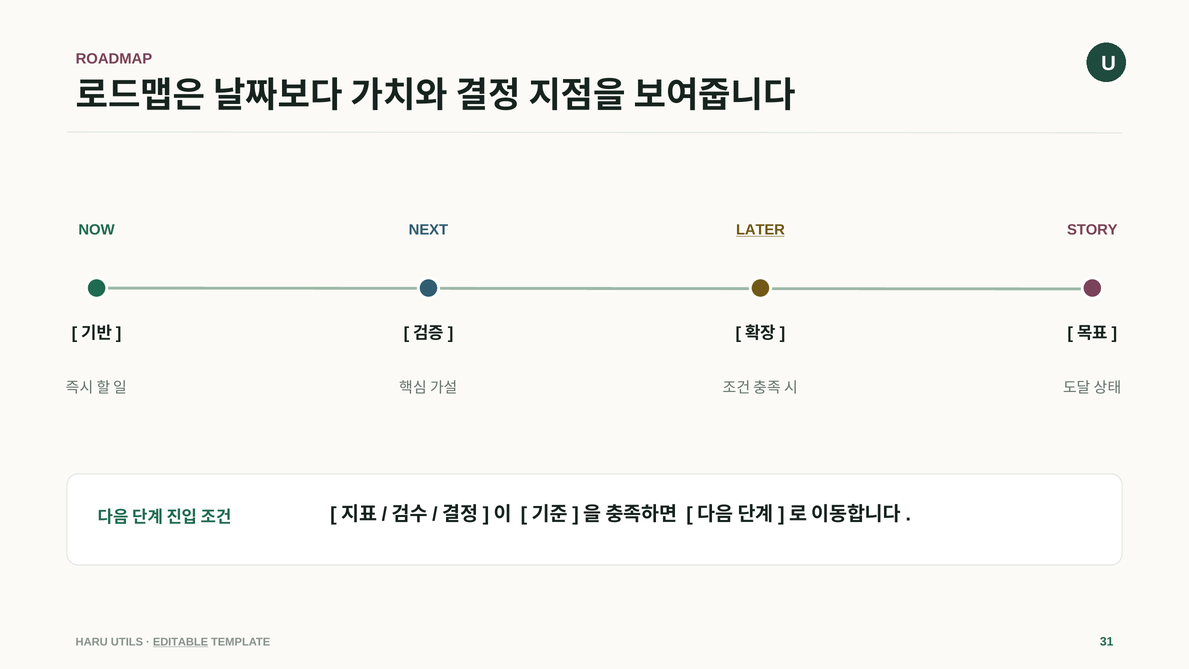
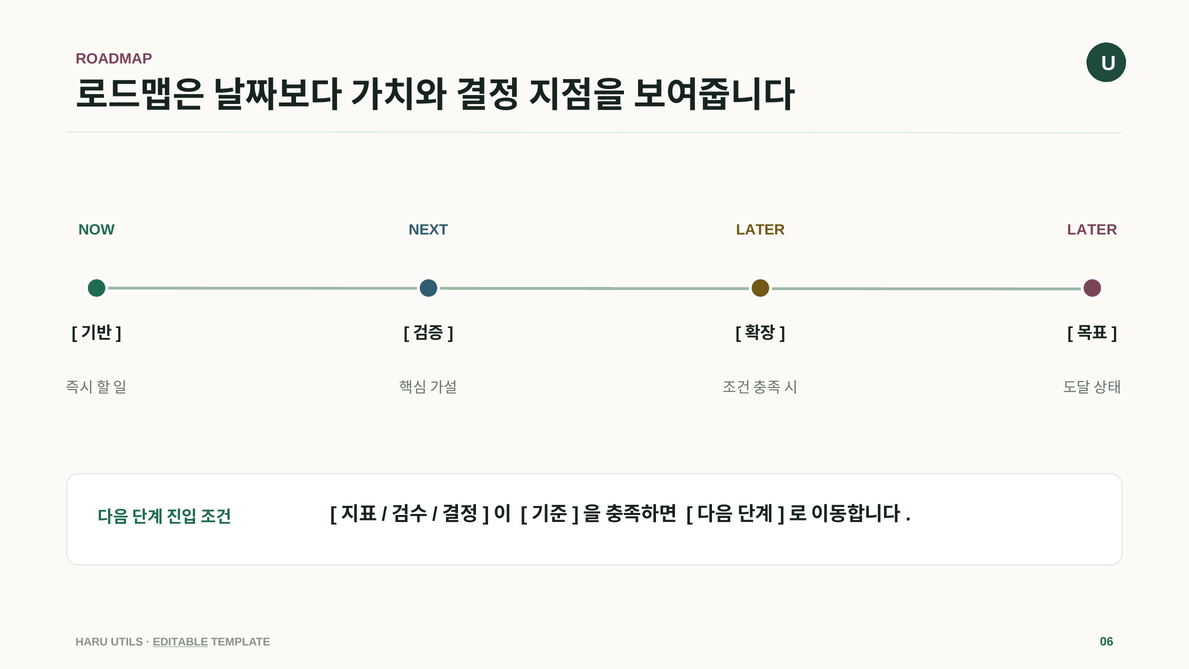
LATER underline: present -> none (760, 230)
STORY: STORY -> LATER (1092, 230)
31: 31 -> 06 (1107, 642)
